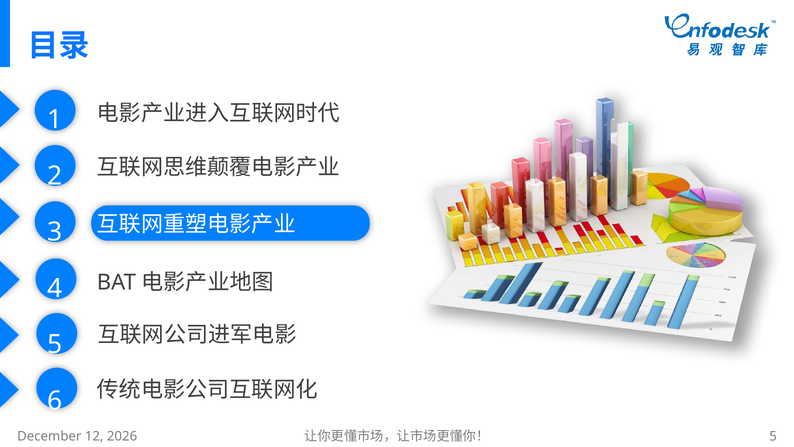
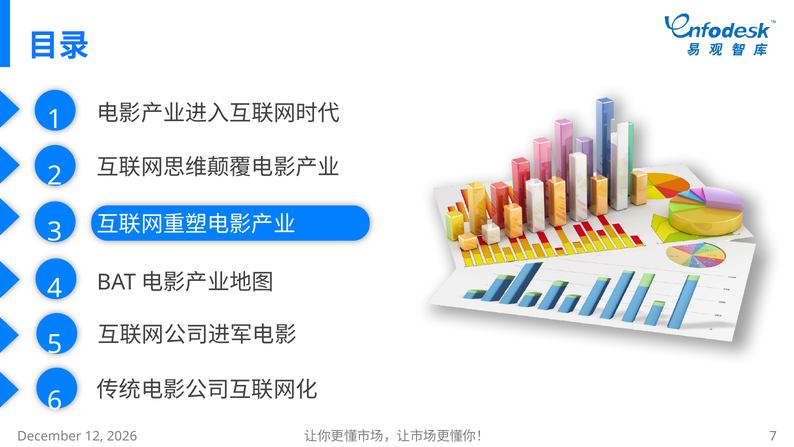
5: 5 -> 7 (773, 436)
